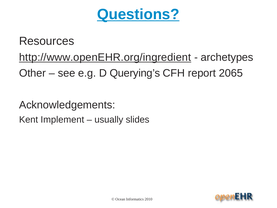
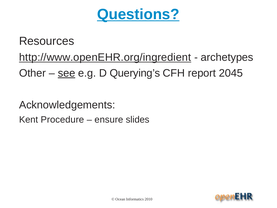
see underline: none -> present (67, 73)
2065: 2065 -> 2045 (231, 73)
Implement: Implement -> Procedure (62, 120)
usually: usually -> ensure (109, 120)
